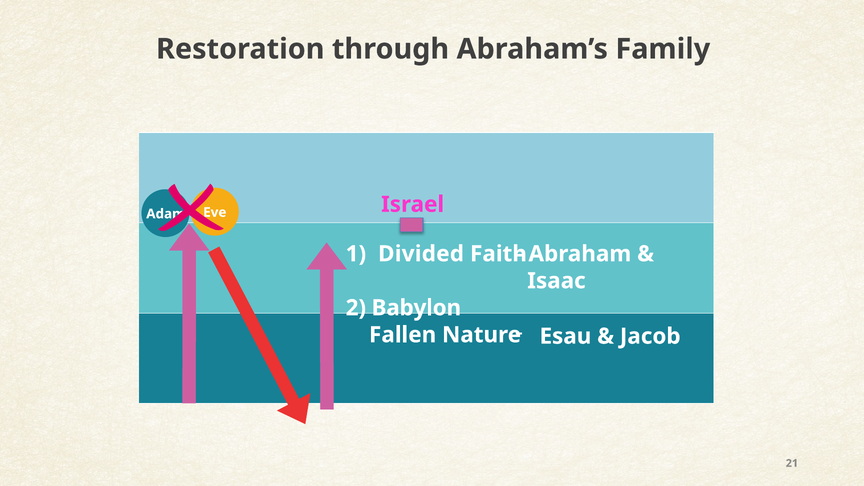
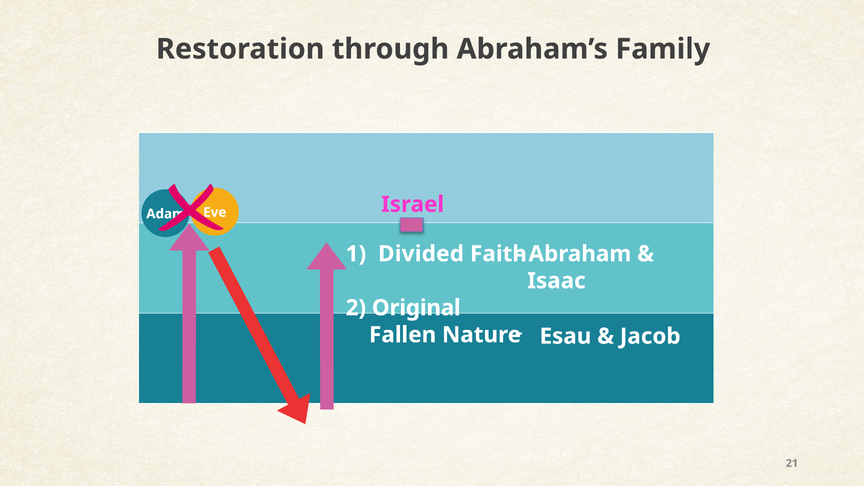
Babylon: Babylon -> Original (416, 308)
